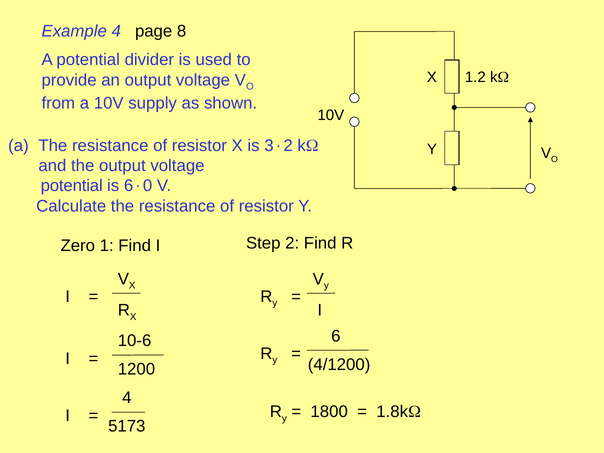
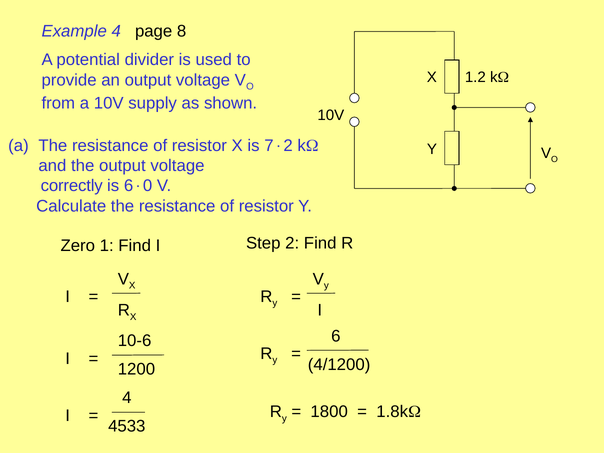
3: 3 -> 7 (269, 146)
potential: potential -> correctly (72, 186)
5173: 5173 -> 4533 (127, 426)
